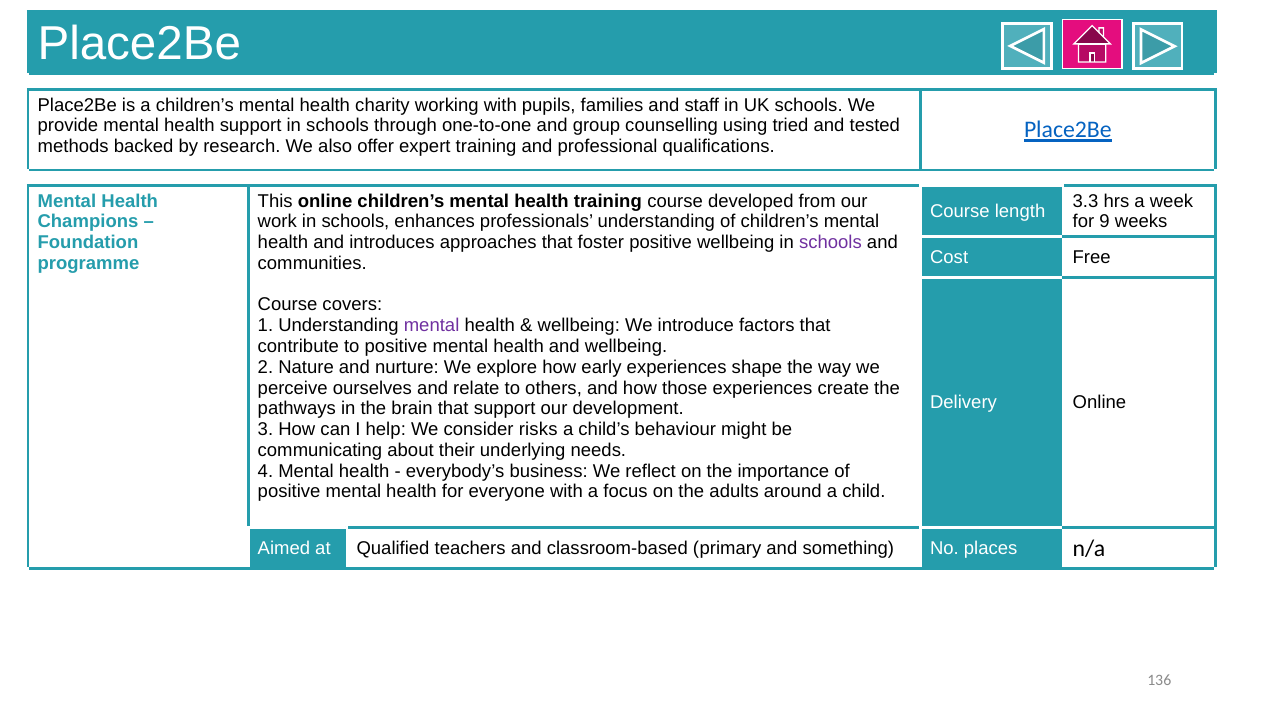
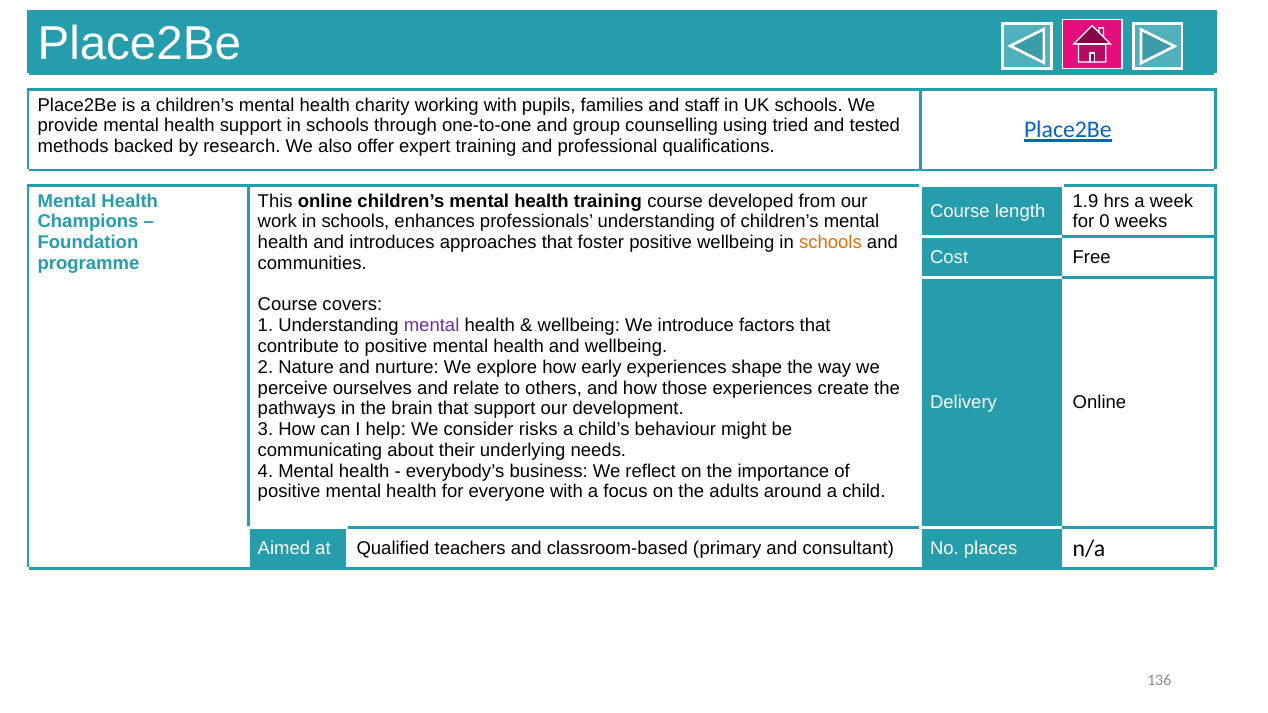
3.3: 3.3 -> 1.9 (1086, 201)
9: 9 -> 0 (1105, 222)
schools colour: purple -> orange (830, 243)
something: something -> consultant (848, 548)
